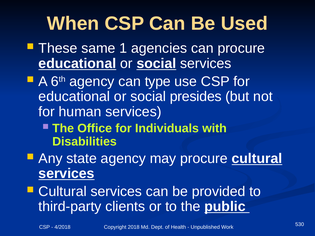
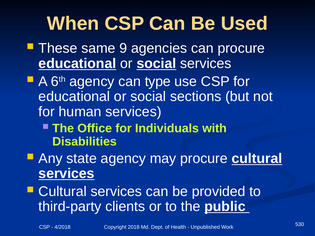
1: 1 -> 9 (123, 48)
presides: presides -> sections (196, 97)
